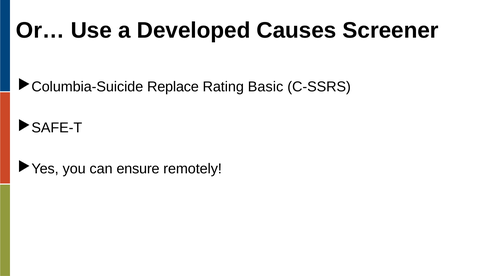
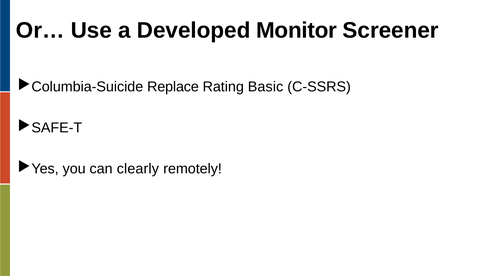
Causes: Causes -> Monitor (297, 30)
ensure: ensure -> clearly (138, 169)
